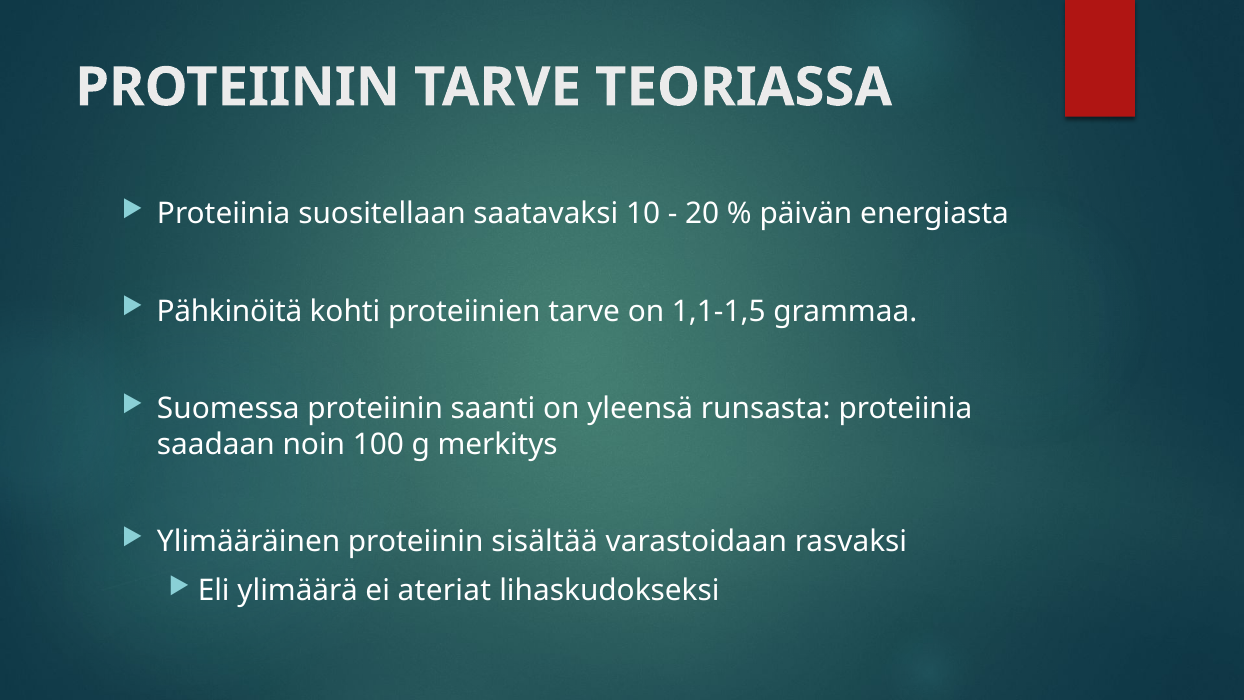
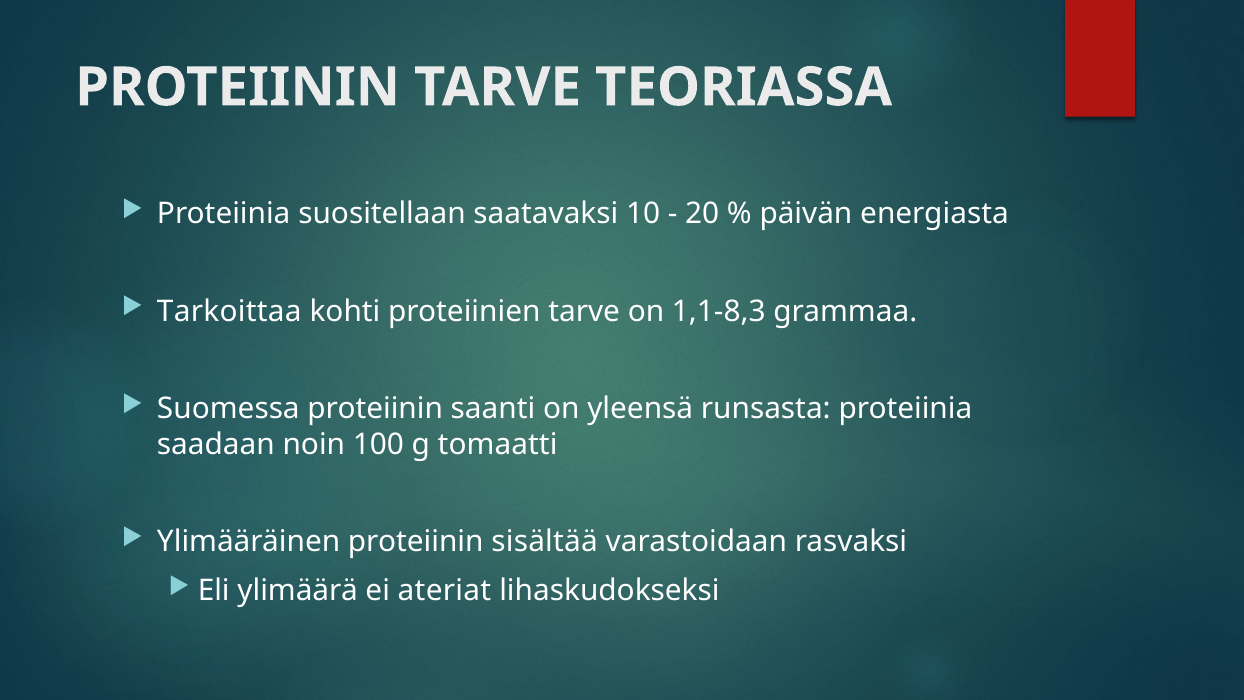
Pähkinöitä: Pähkinöitä -> Tarkoittaa (229, 311)
1,1-1,5: 1,1-1,5 -> 1,1-8,3 (719, 311)
merkitys: merkitys -> tomaatti (498, 444)
